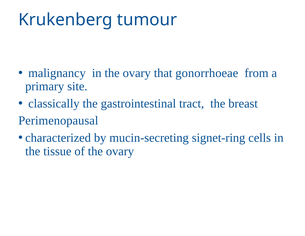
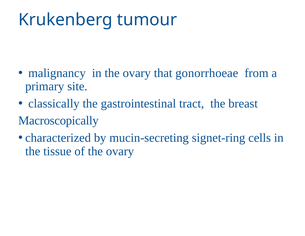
Perimenopausal: Perimenopausal -> Macroscopically (58, 120)
